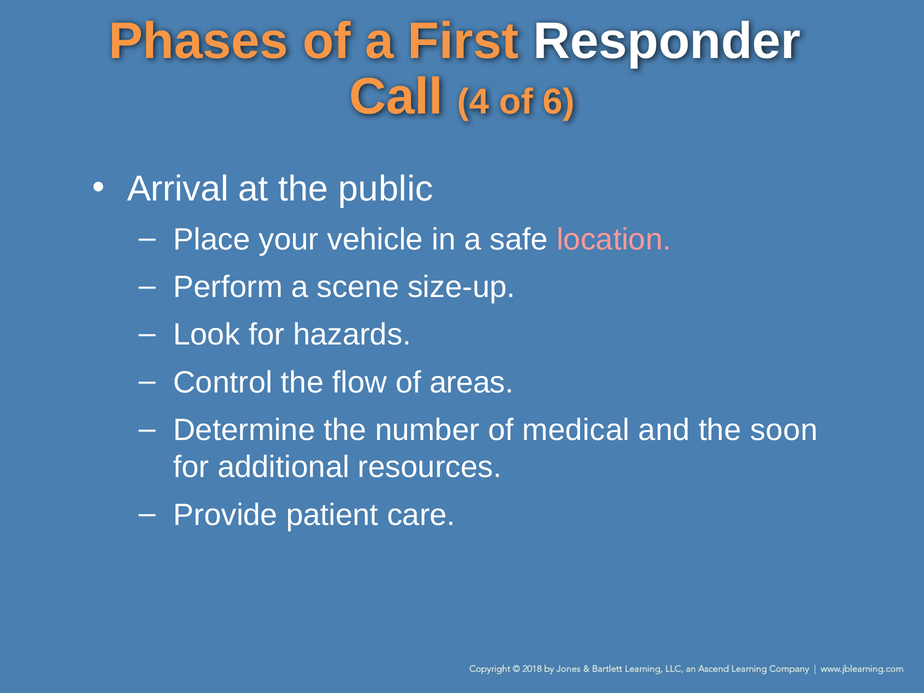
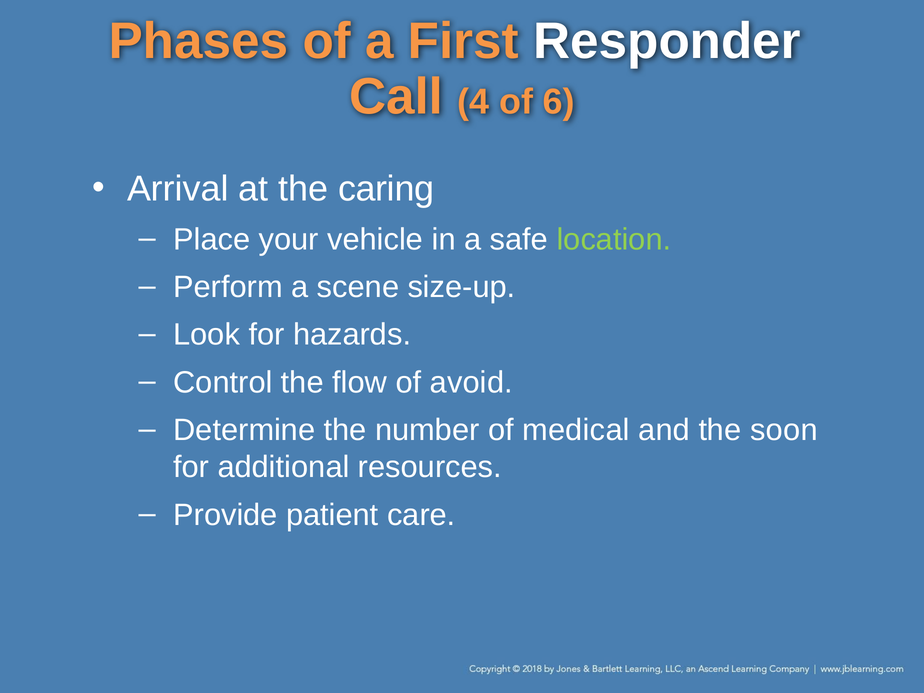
public: public -> caring (386, 189)
location colour: pink -> light green (614, 239)
areas: areas -> avoid (471, 383)
